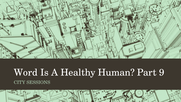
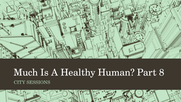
Word: Word -> Much (26, 72)
9: 9 -> 8 (162, 72)
